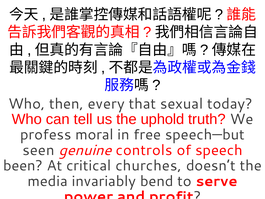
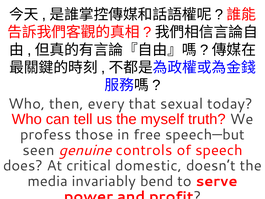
uphold: uphold -> myself (162, 119)
moral: moral -> those (94, 135)
been: been -> does (23, 165)
churches: churches -> domestic (148, 165)
